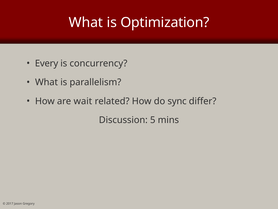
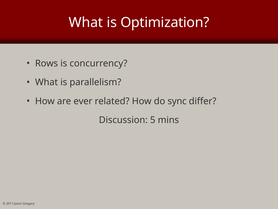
Every: Every -> Rows (47, 63)
wait: wait -> ever (83, 101)
